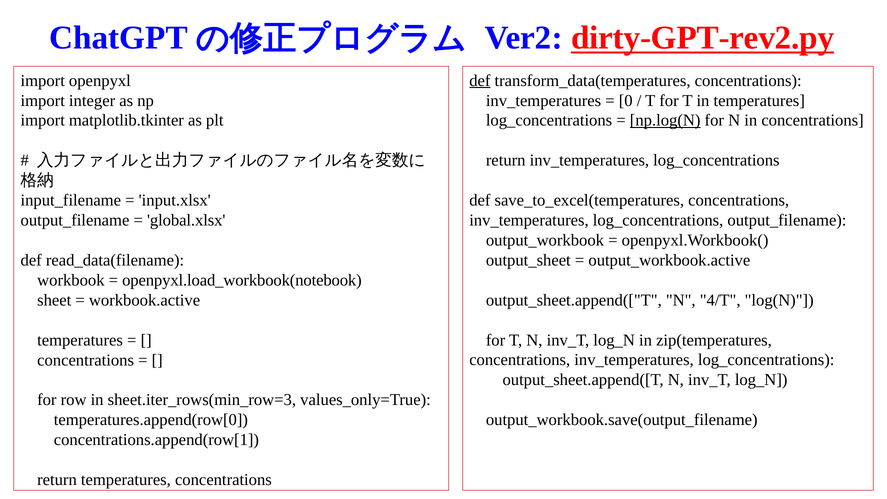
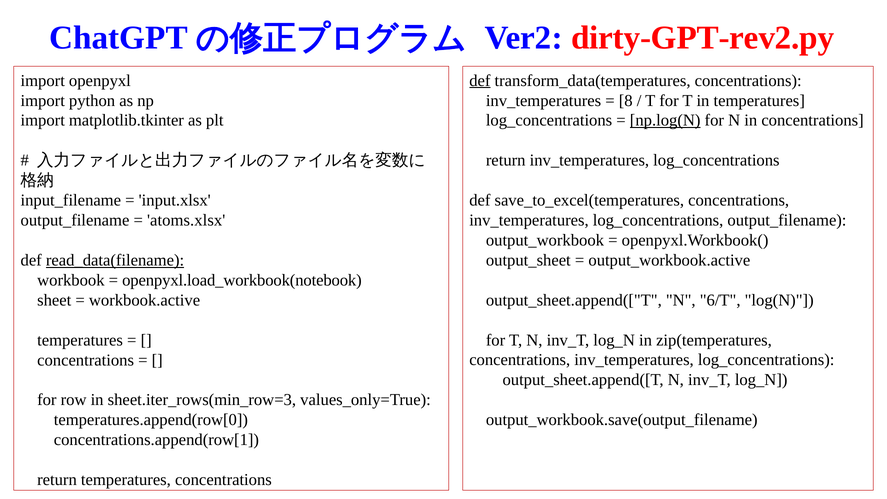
dirty-GPT-rev2.py underline: present -> none (703, 38)
integer: integer -> python (92, 101)
0: 0 -> 8 (626, 101)
global.xlsx: global.xlsx -> atoms.xlsx (186, 220)
read_data(filename underline: none -> present (115, 260)
4/T: 4/T -> 6/T (720, 300)
